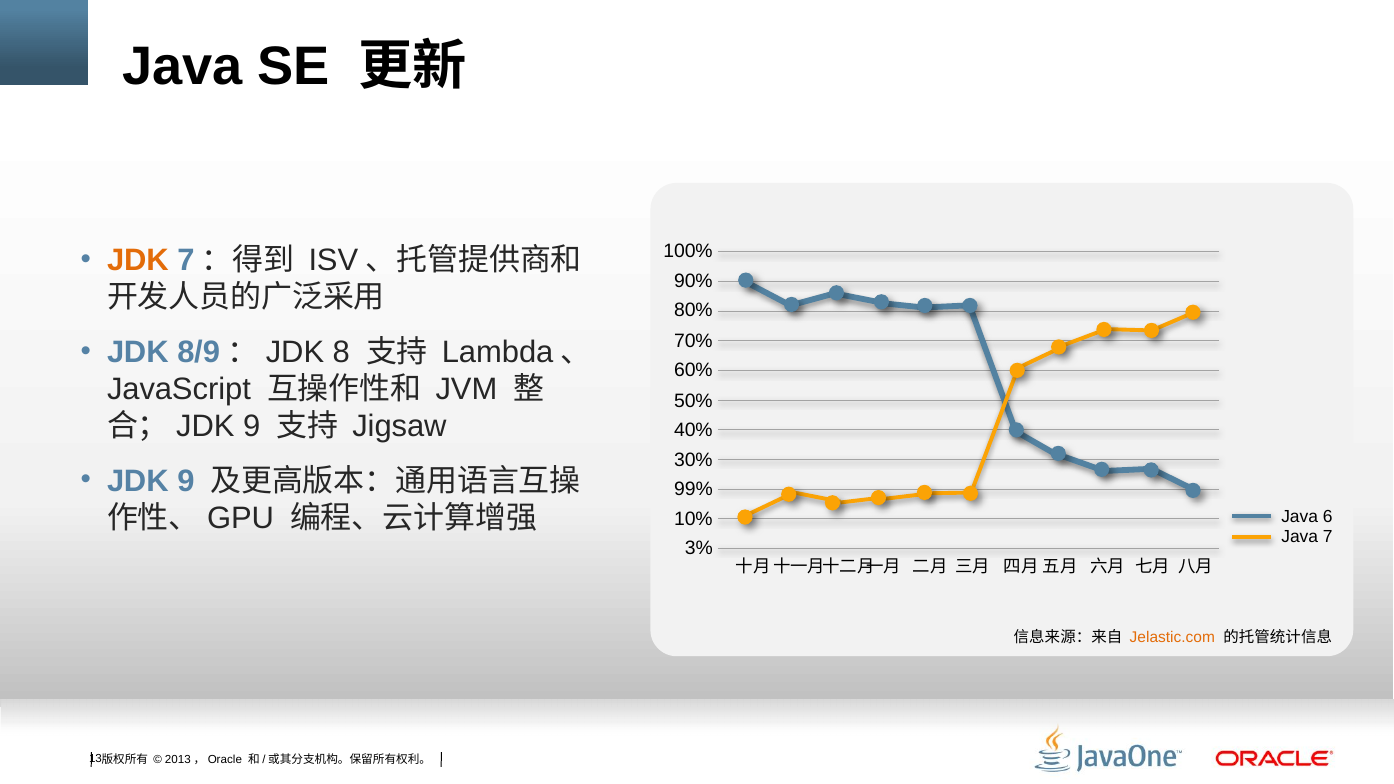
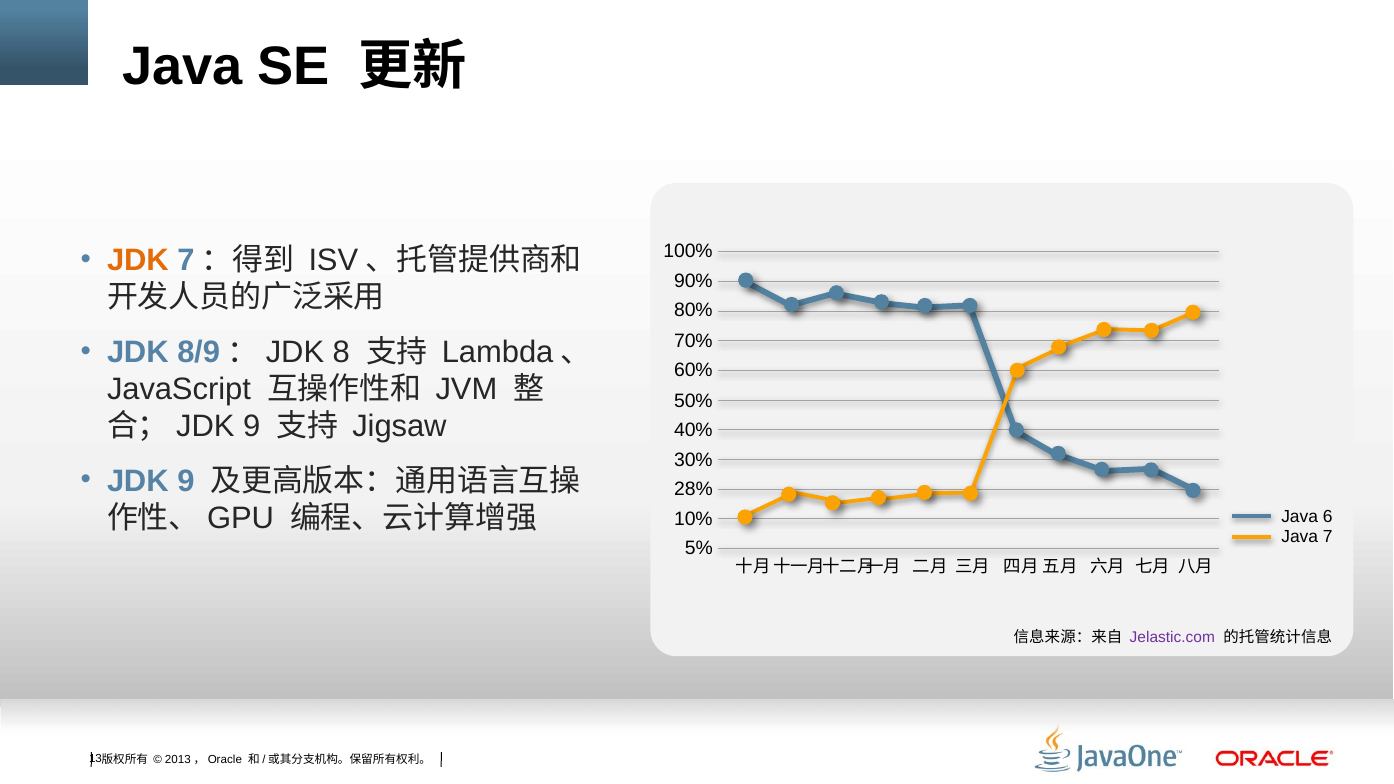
99%: 99% -> 28% (693, 489)
3%: 3% -> 5% (699, 548)
Jelastic.com colour: orange -> purple (1172, 638)
